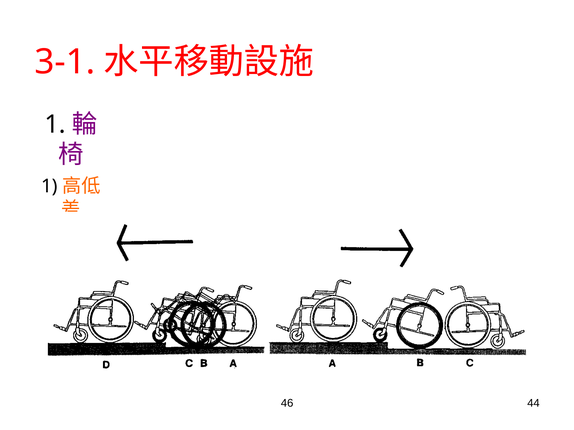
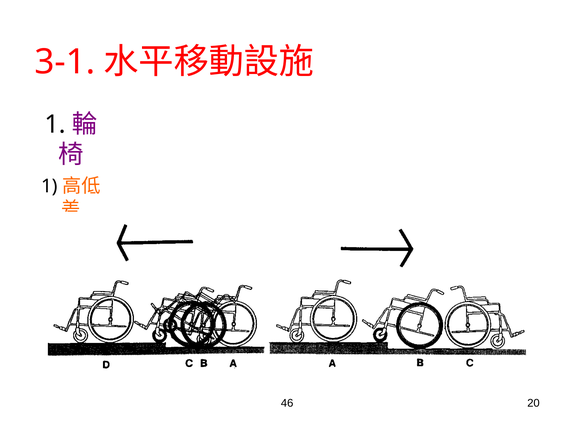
44: 44 -> 20 (533, 404)
